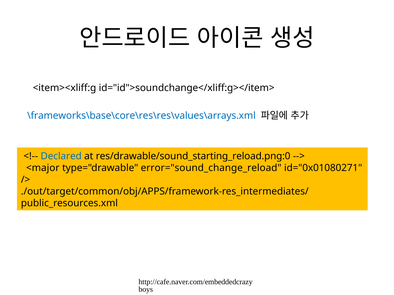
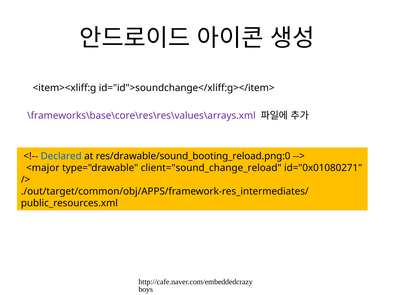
\frameworks\base\core\res\res\values\arrays.xml colour: blue -> purple (141, 116)
res/drawable/sound_starting_reload.png:0: res/drawable/sound_starting_reload.png:0 -> res/drawable/sound_booting_reload.png:0 (193, 156)
error="sound_change_reload: error="sound_change_reload -> client="sound_change_reload (211, 168)
